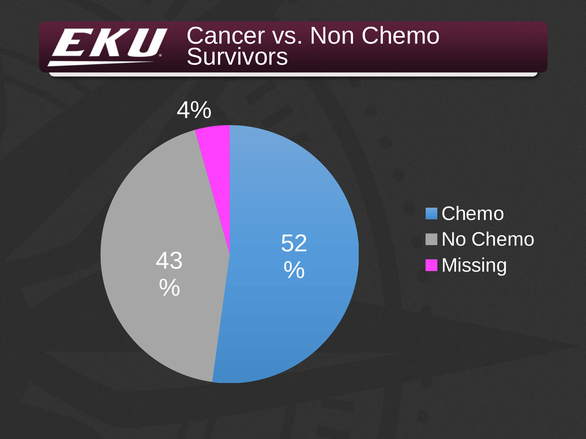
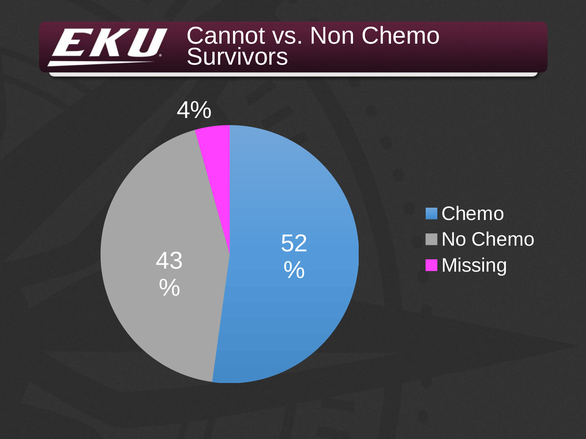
Cancer: Cancer -> Cannot (226, 36)
